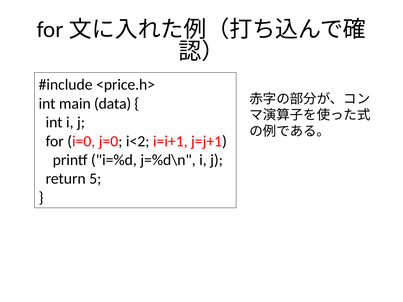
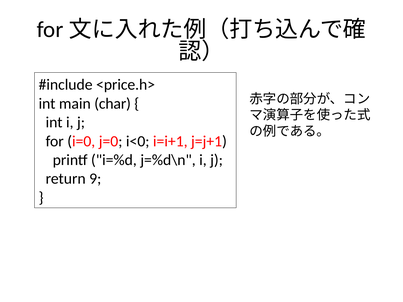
data: data -> char (113, 104)
i<2: i<2 -> i<0 (138, 141)
5: 5 -> 9 (95, 179)
